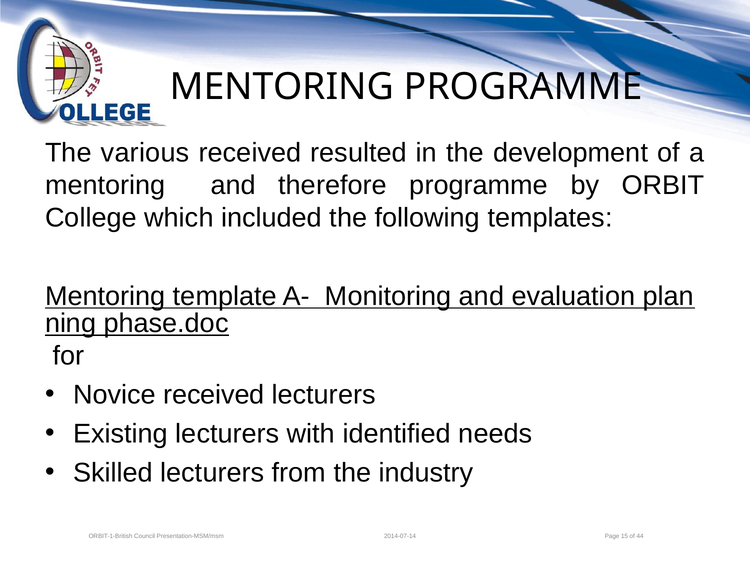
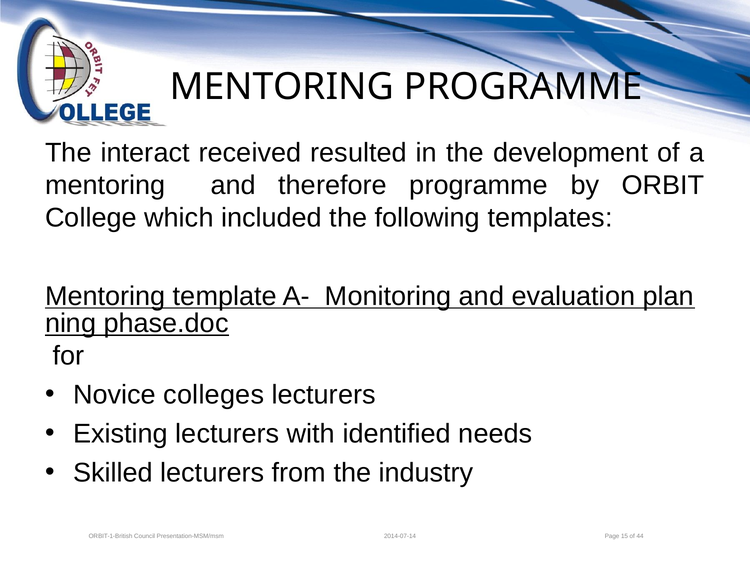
various: various -> interact (145, 153)
Novice received: received -> colleges (214, 395)
